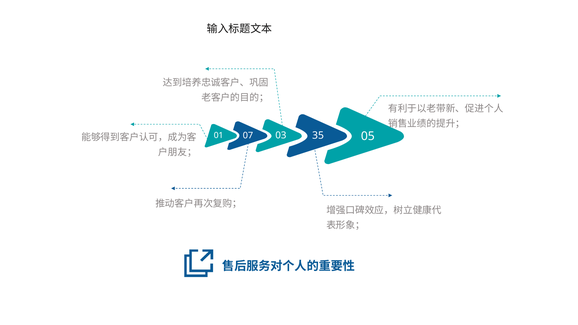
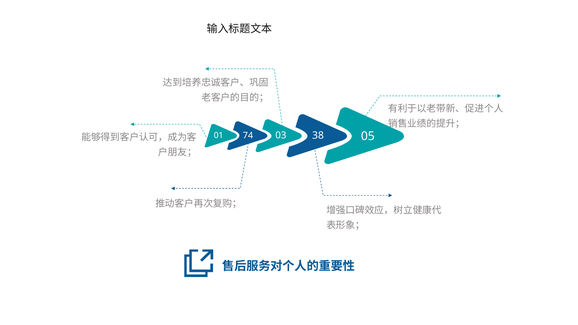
07: 07 -> 74 (248, 135)
35: 35 -> 38 (318, 135)
